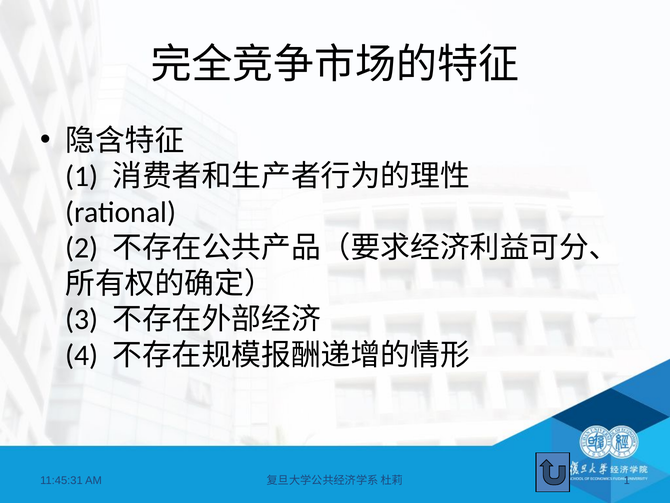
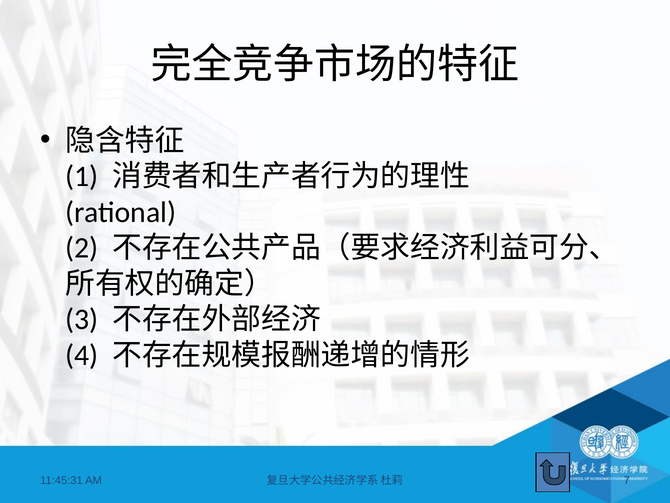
1: 1 -> 7 (627, 480)
